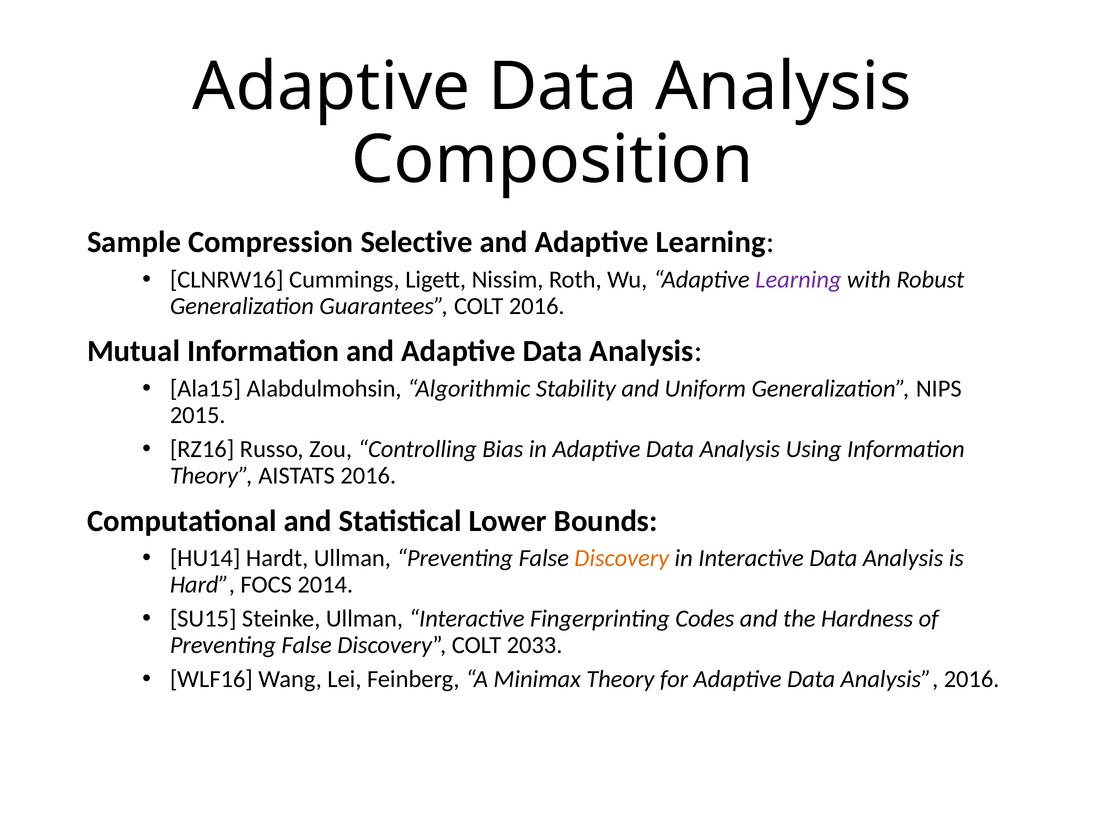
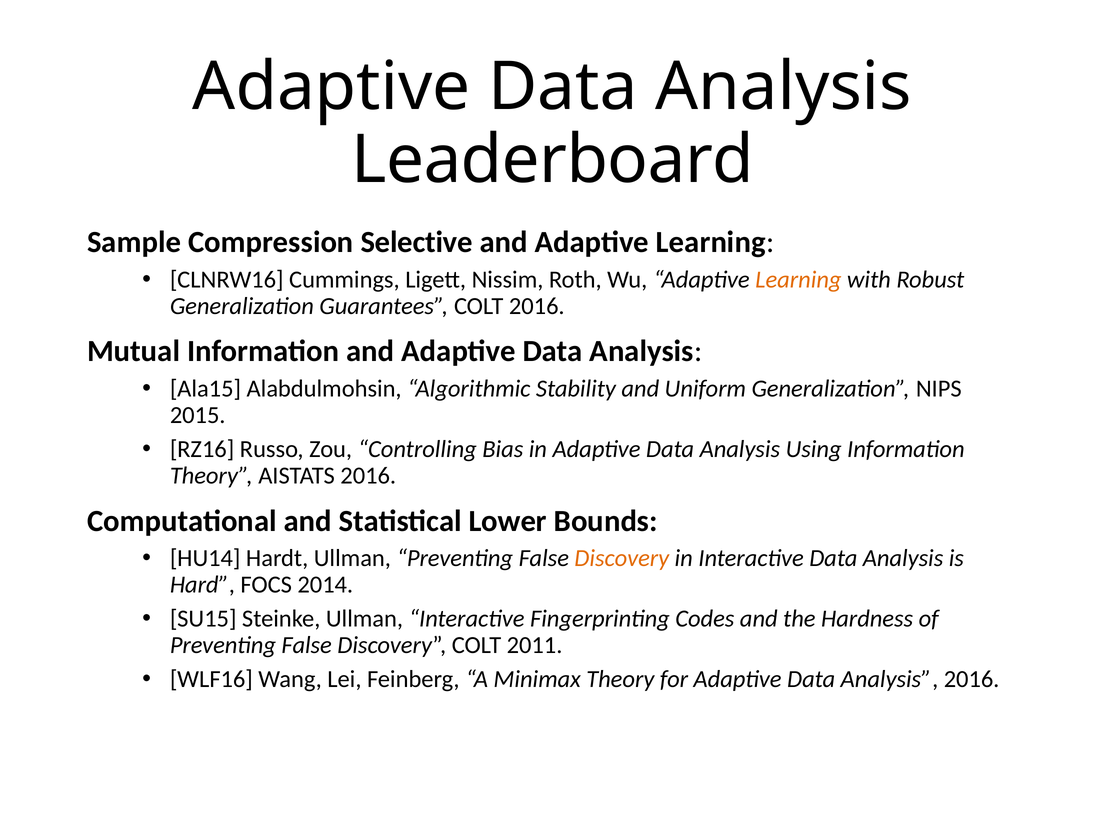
Composition: Composition -> Leaderboard (553, 160)
Learning colour: purple -> orange (798, 280)
2033: 2033 -> 2011 (535, 646)
